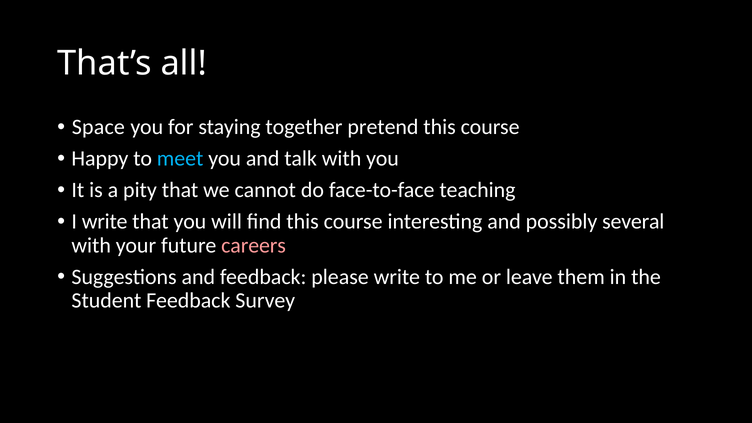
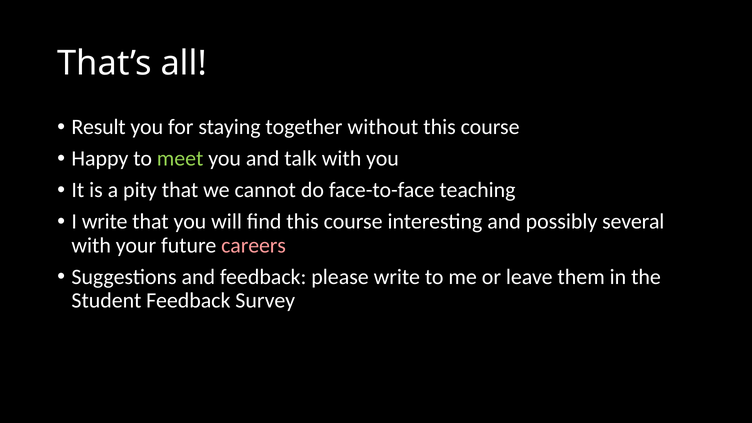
Space: Space -> Result (99, 127)
pretend: pretend -> without (383, 127)
meet colour: light blue -> light green (180, 159)
